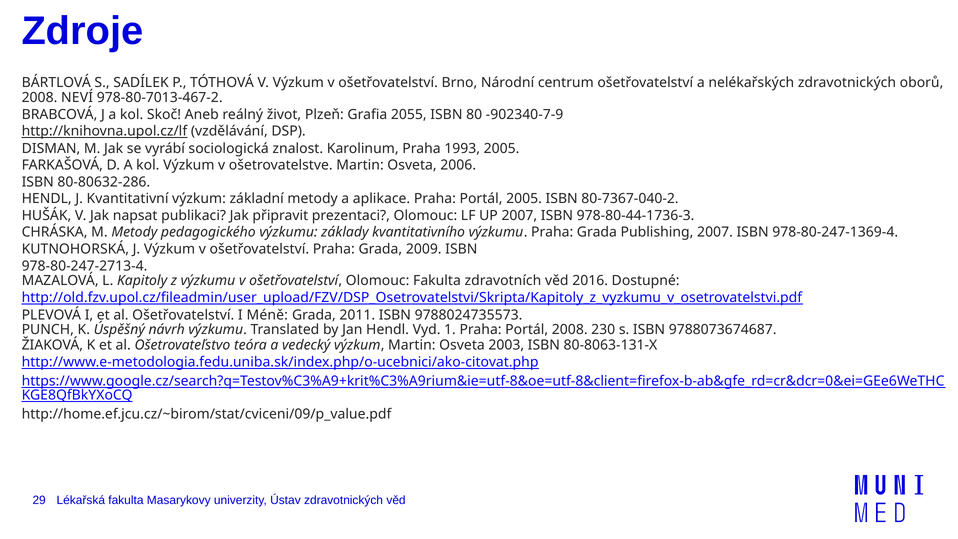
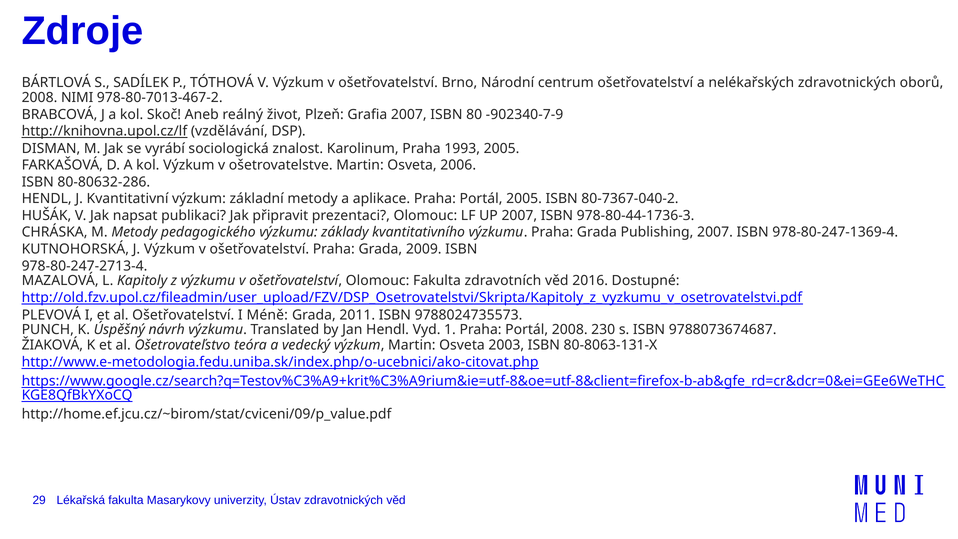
NEVÍ: NEVÍ -> NIMI (77, 98)
Grafia 2055: 2055 -> 2007 (409, 115)
